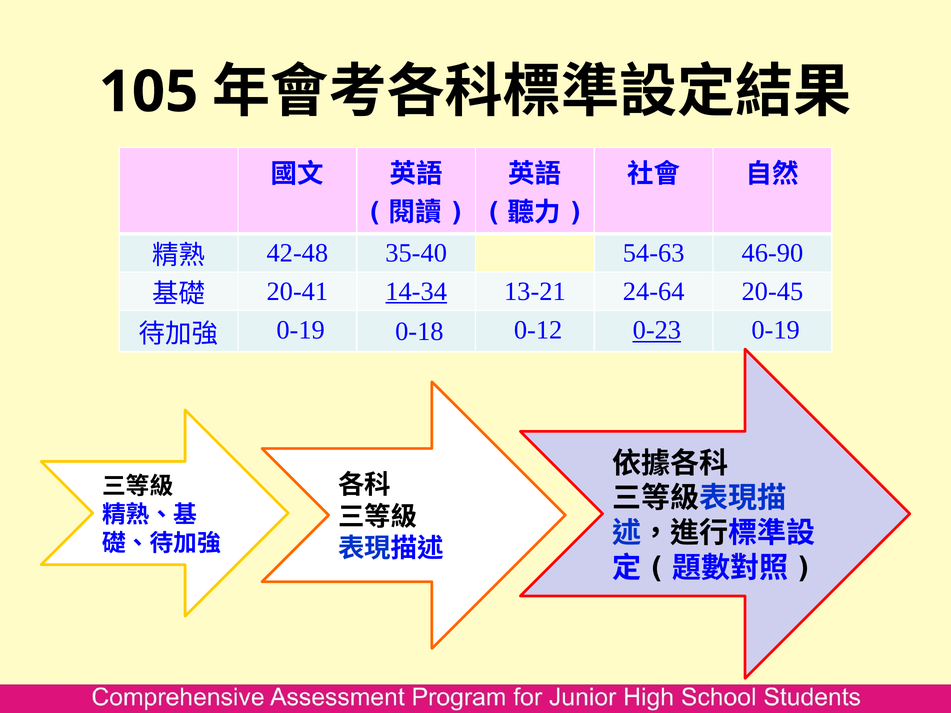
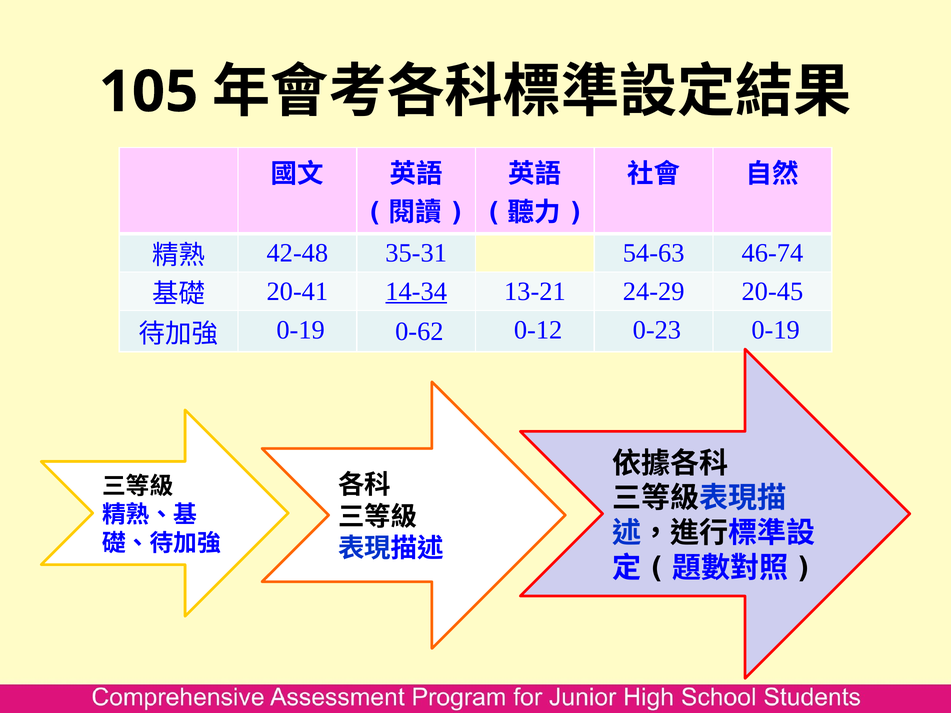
35-40: 35-40 -> 35-31 (416, 253)
46-90: 46-90 -> 46-74 (772, 253)
24-64: 24-64 -> 24-29 (654, 292)
0-18: 0-18 -> 0-62 (419, 331)
0-23 underline: present -> none (657, 330)
